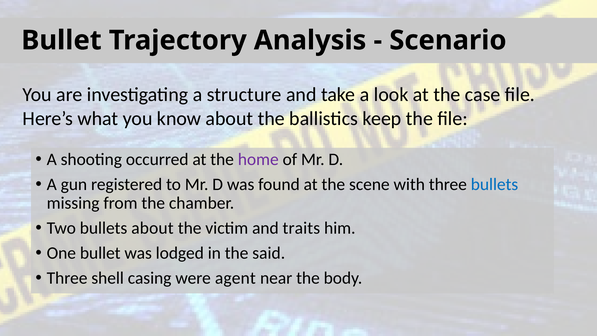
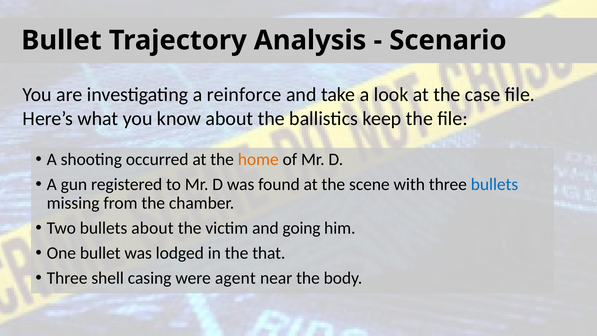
structure: structure -> reinforce (244, 95)
home colour: purple -> orange (258, 159)
traits: traits -> going (301, 228)
said: said -> that (269, 253)
